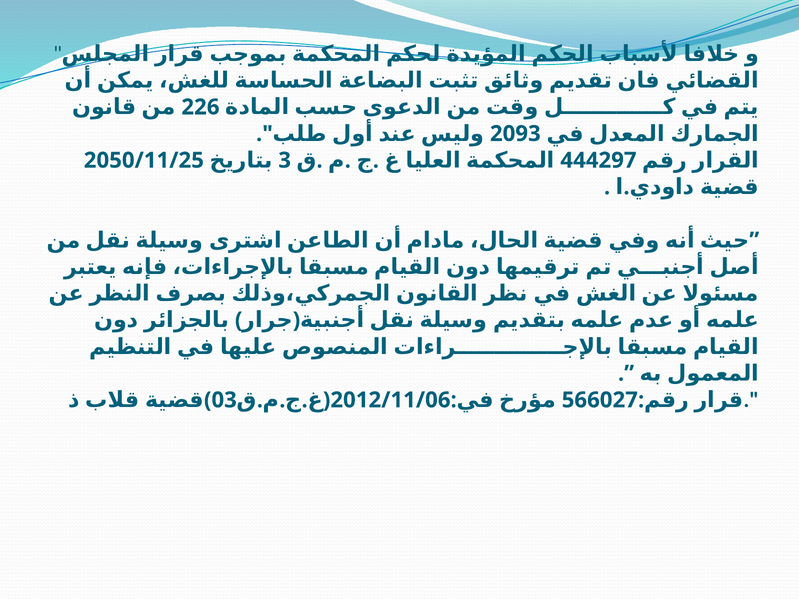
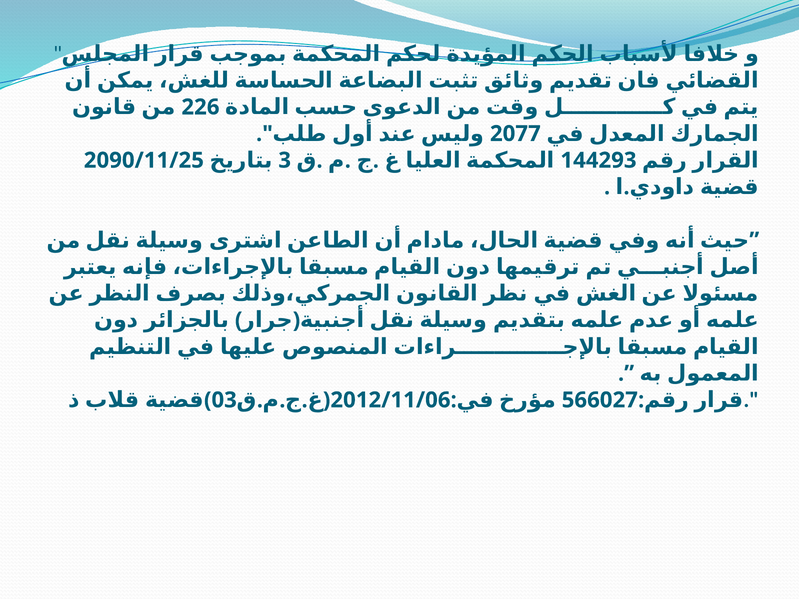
2093: 2093 -> 2077 (515, 134)
2050/11/25: 2050/11/25 -> 2090/11/25 (144, 160)
444297: 444297 -> 144293 (598, 160)
